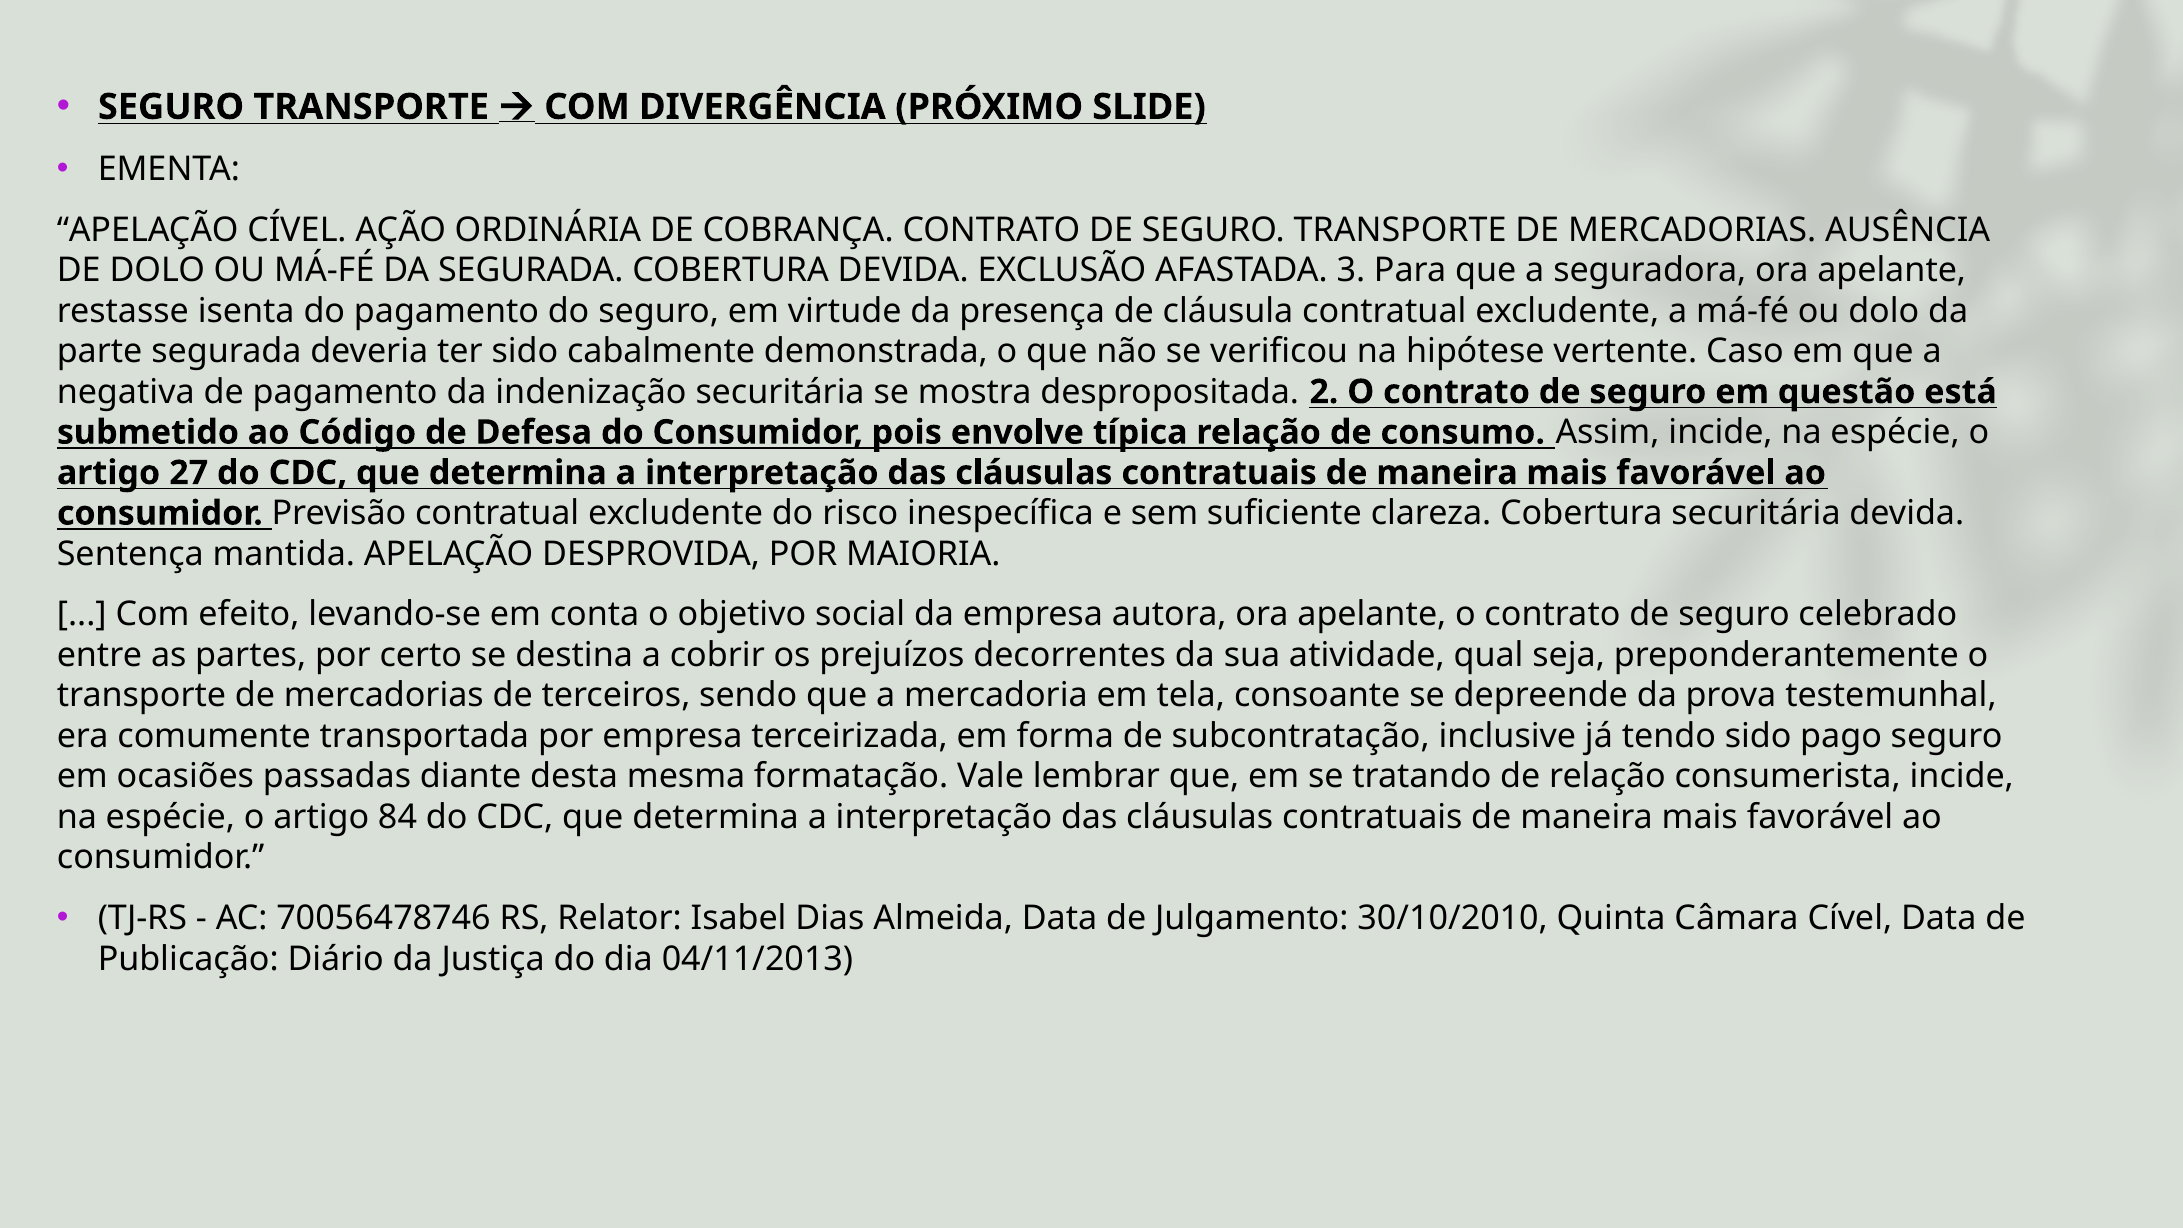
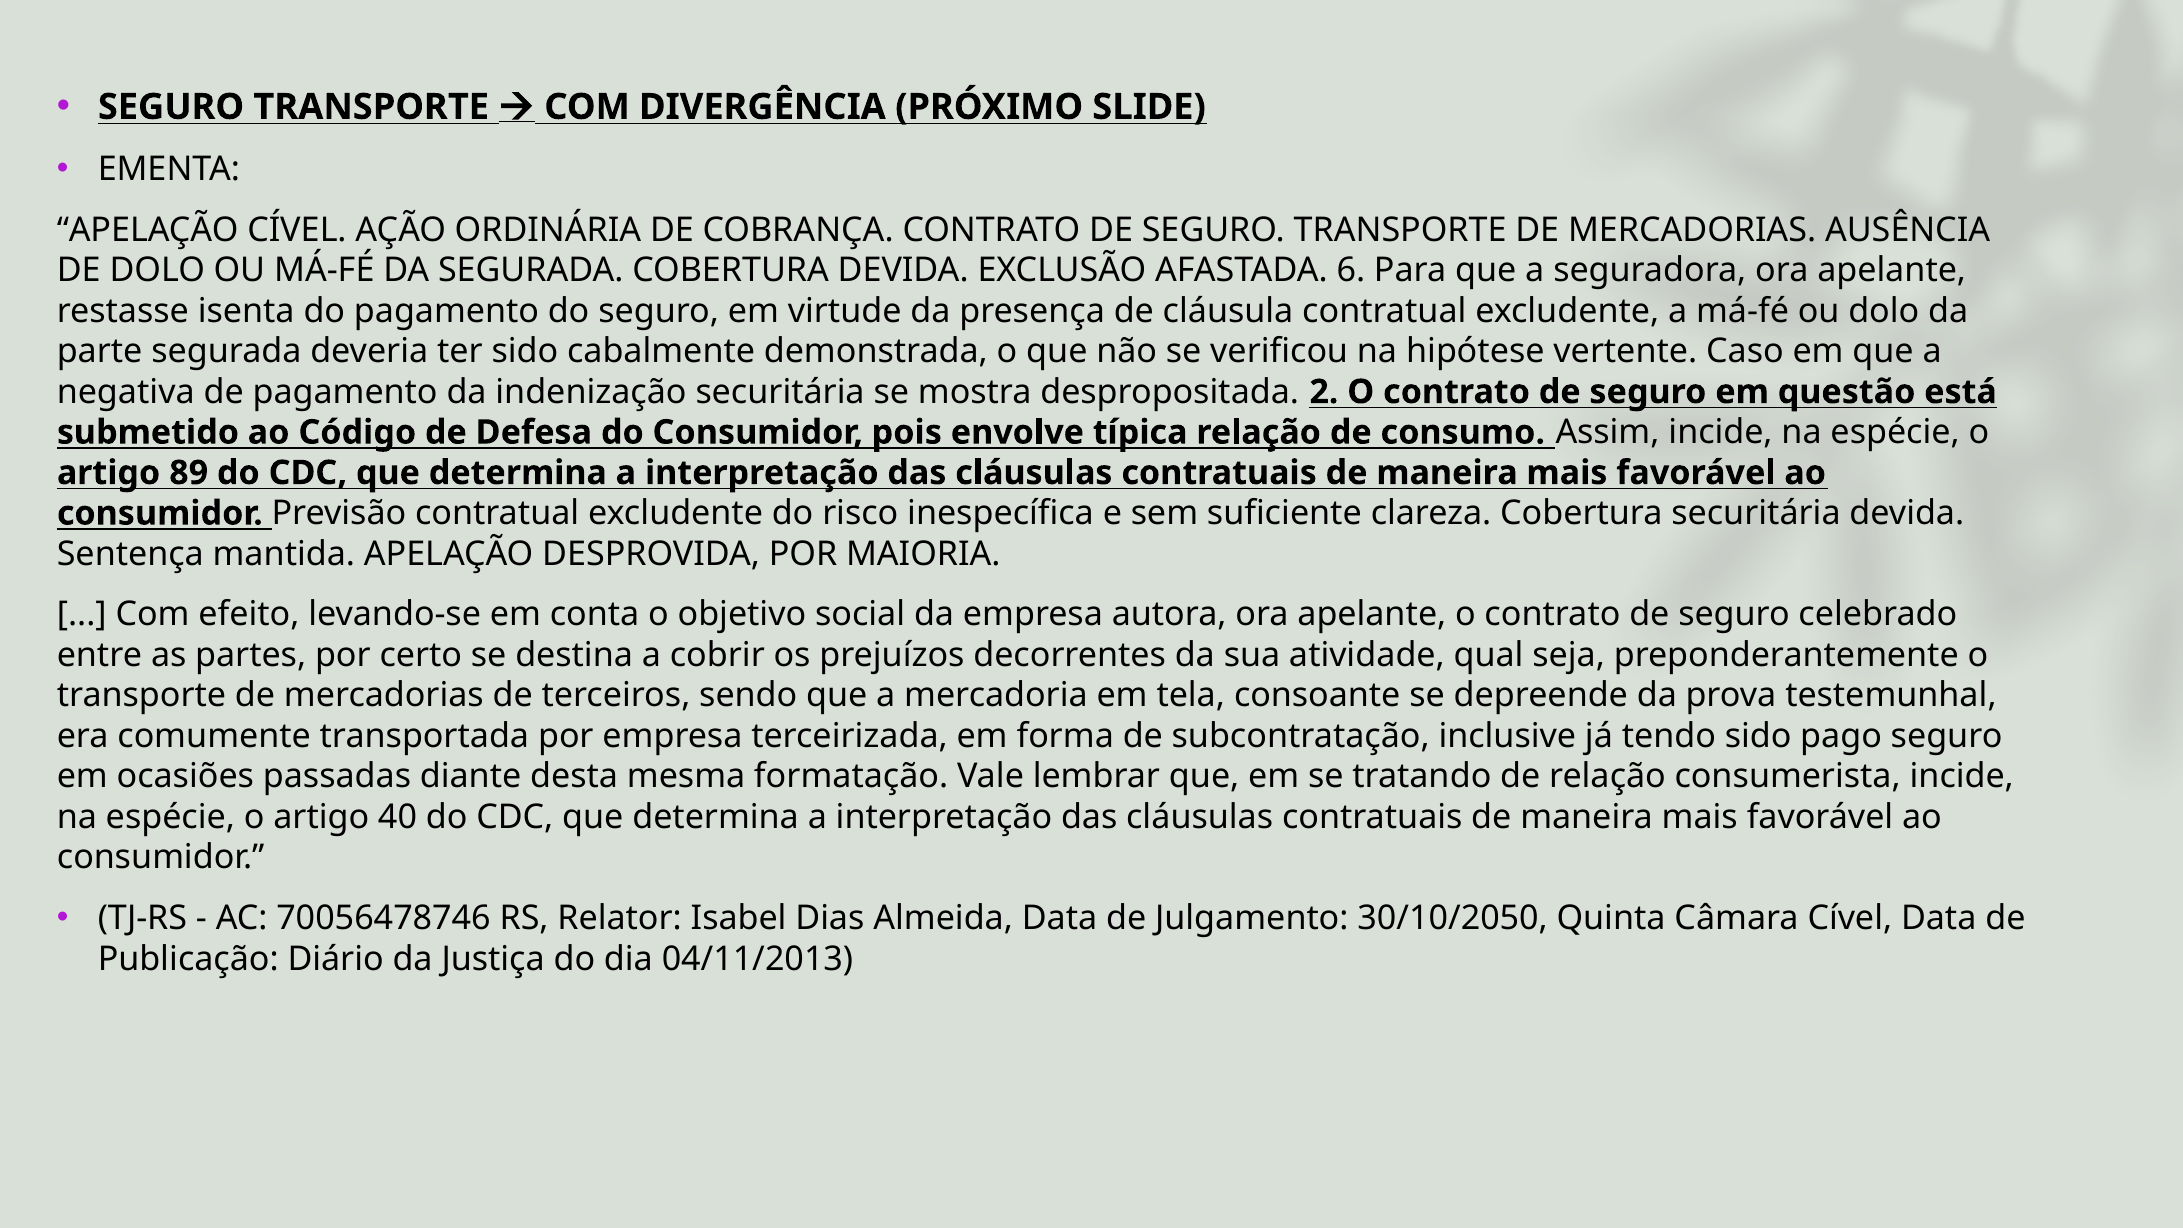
3: 3 -> 6 (1351, 270)
27: 27 -> 89 (189, 473)
84: 84 -> 40 (398, 817)
30/10/2010: 30/10/2010 -> 30/10/2050 (1453, 918)
